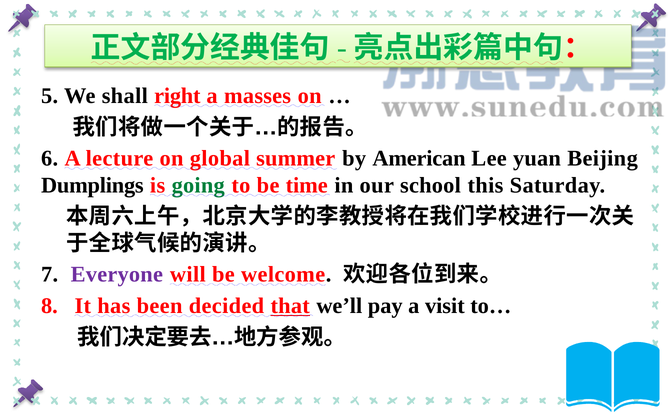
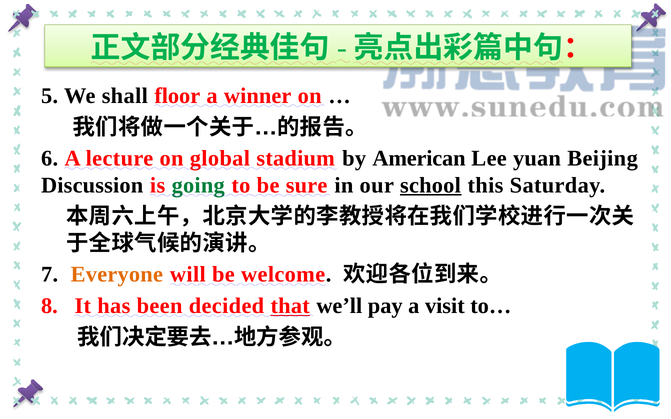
right: right -> floor (177, 96)
masses: masses -> winner (258, 96)
summer: summer -> stadium (296, 159)
Dumplings: Dumplings -> Discussion (92, 185)
time: time -> sure (307, 185)
school underline: none -> present (430, 185)
Everyone colour: purple -> orange (117, 275)
